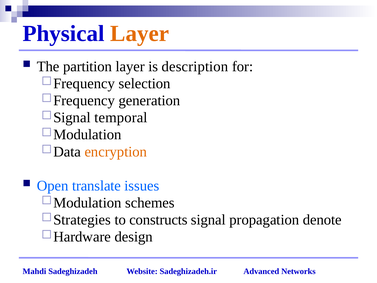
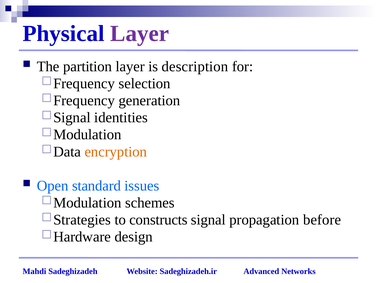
Layer colour: orange -> purple (140, 34)
temporal: temporal -> identities (121, 118)
translate: translate -> standard (96, 186)
denote: denote -> before (322, 220)
